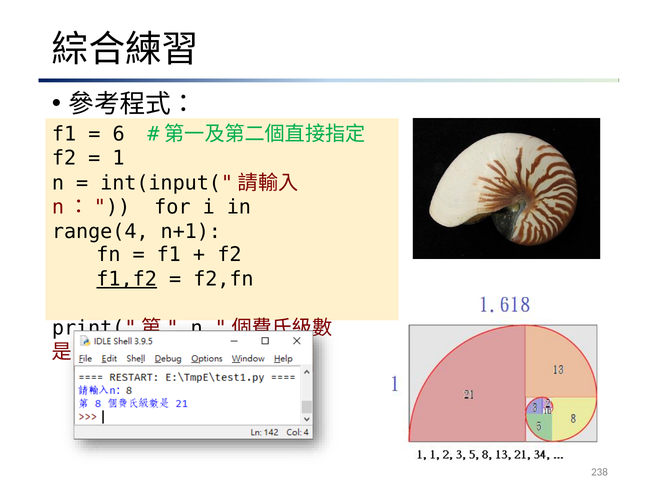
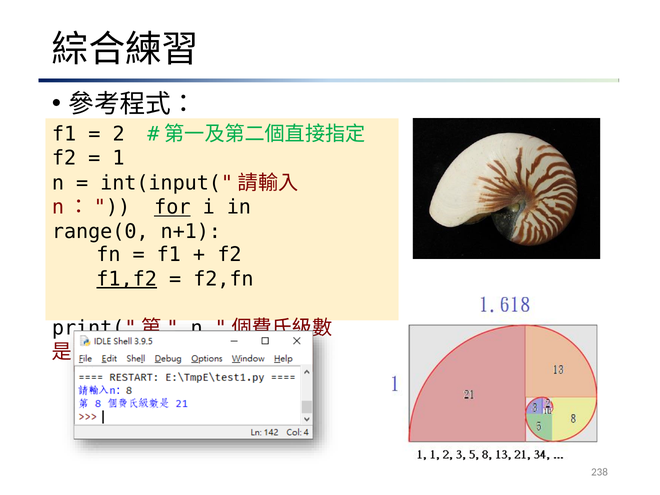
6: 6 -> 2 (119, 134)
for underline: none -> present (172, 207)
range(4: range(4 -> range(0 (100, 231)
